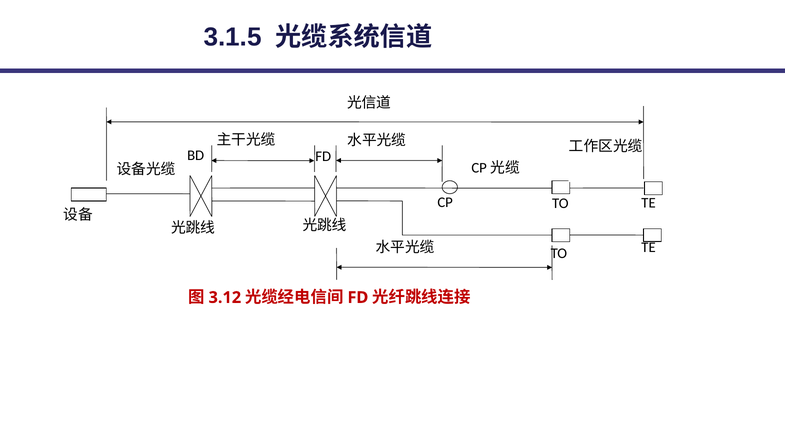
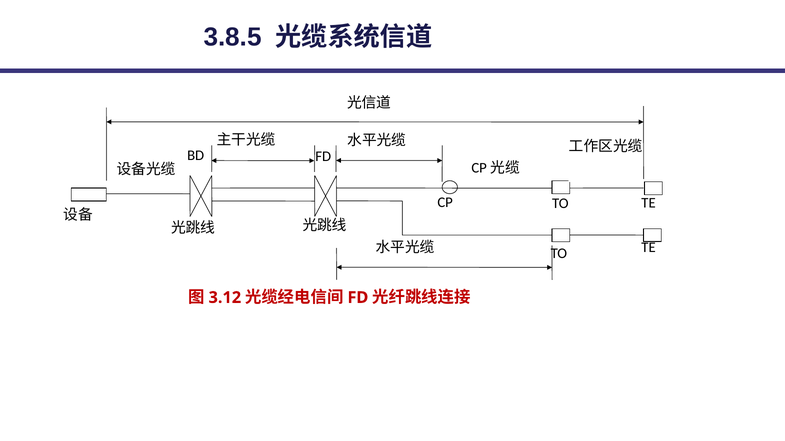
3.1.5: 3.1.5 -> 3.8.5 (233, 37)
